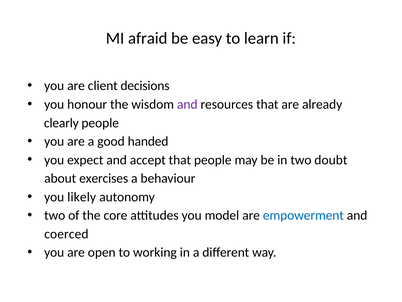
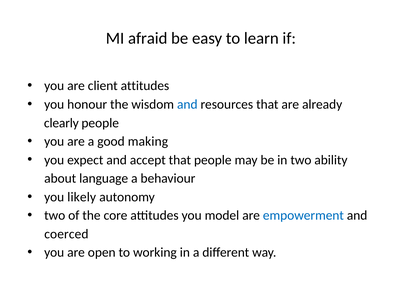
client decisions: decisions -> attitudes (145, 86)
and colour: purple -> blue (187, 104)
handed: handed -> making (148, 141)
doubt: doubt -> ability (331, 160)
exercises: exercises -> language (104, 178)
